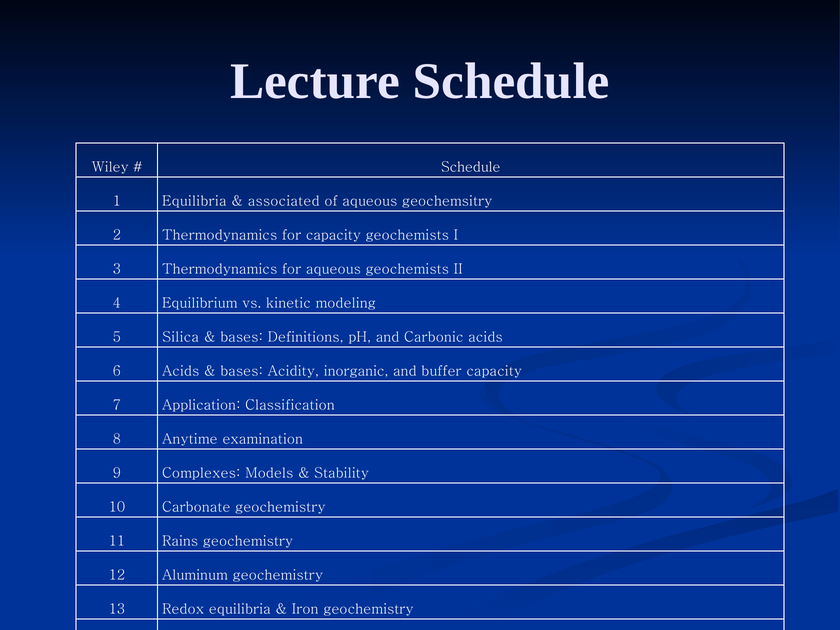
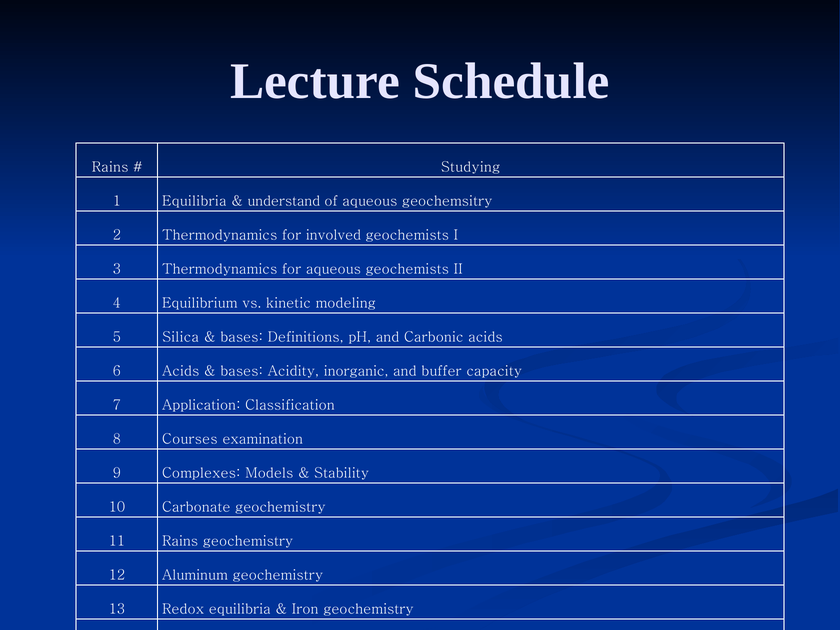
Wiley: Wiley -> Rains (110, 167)
Schedule: Schedule -> Studying (471, 167)
associated: associated -> understand (284, 201)
for capacity: capacity -> involved (333, 235)
Anytime: Anytime -> Courses (190, 439)
